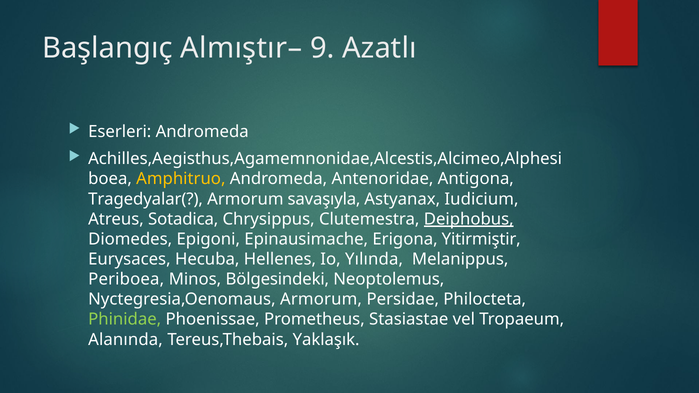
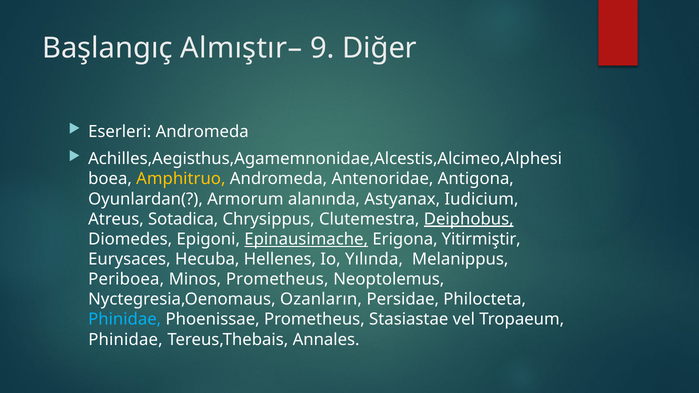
Azatlı: Azatlı -> Diğer (379, 48)
Tragedyalar(: Tragedyalar( -> Oyunlardan( (146, 199)
savaşıyla: savaşıyla -> alanında (324, 199)
Epinausimache underline: none -> present (306, 239)
Minos Bölgesindeki: Bölgesindeki -> Prometheus (277, 279)
Nyctegresia,Oenomaus Armorum: Armorum -> Ozanların (321, 299)
Phinidae colour: light green -> light blue (125, 320)
Alanında: Alanında -> Phinidae (125, 340)
Yaklaşık: Yaklaşık -> Annales (326, 340)
